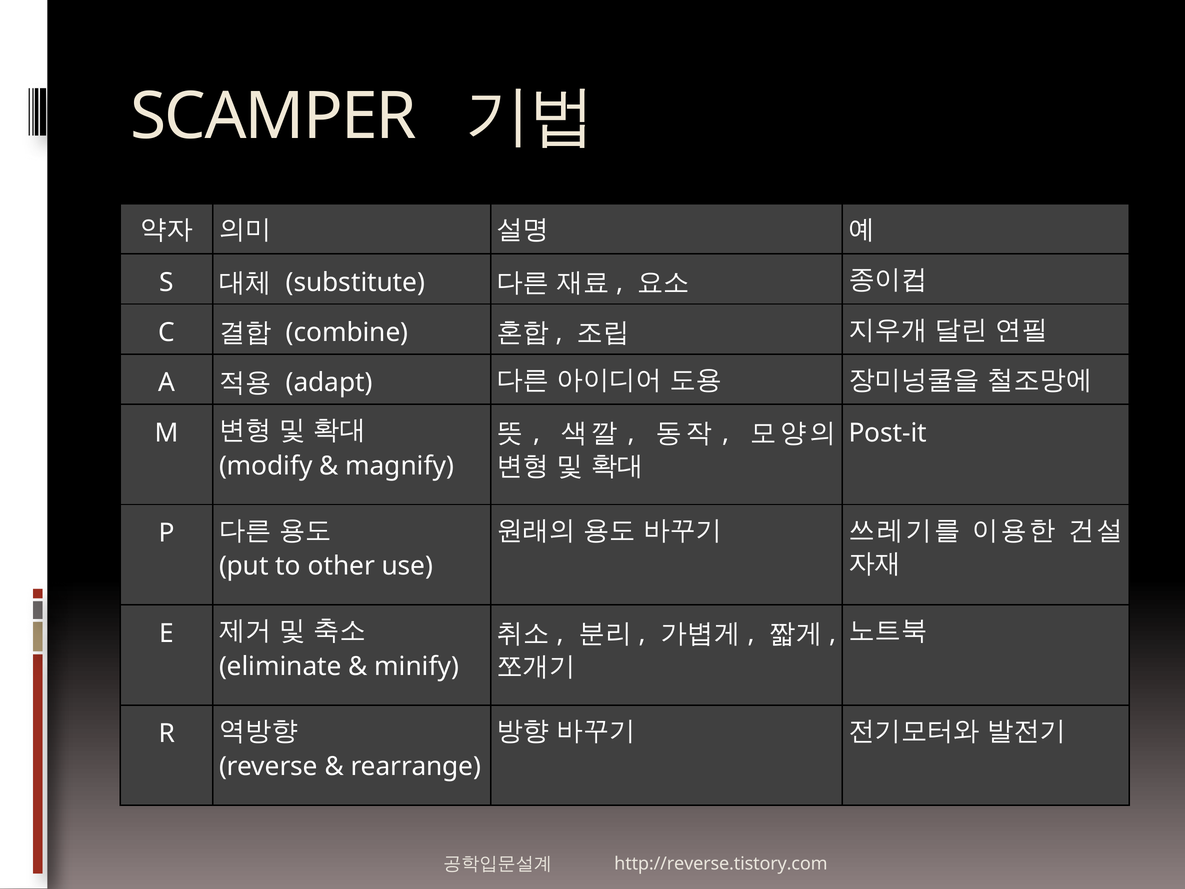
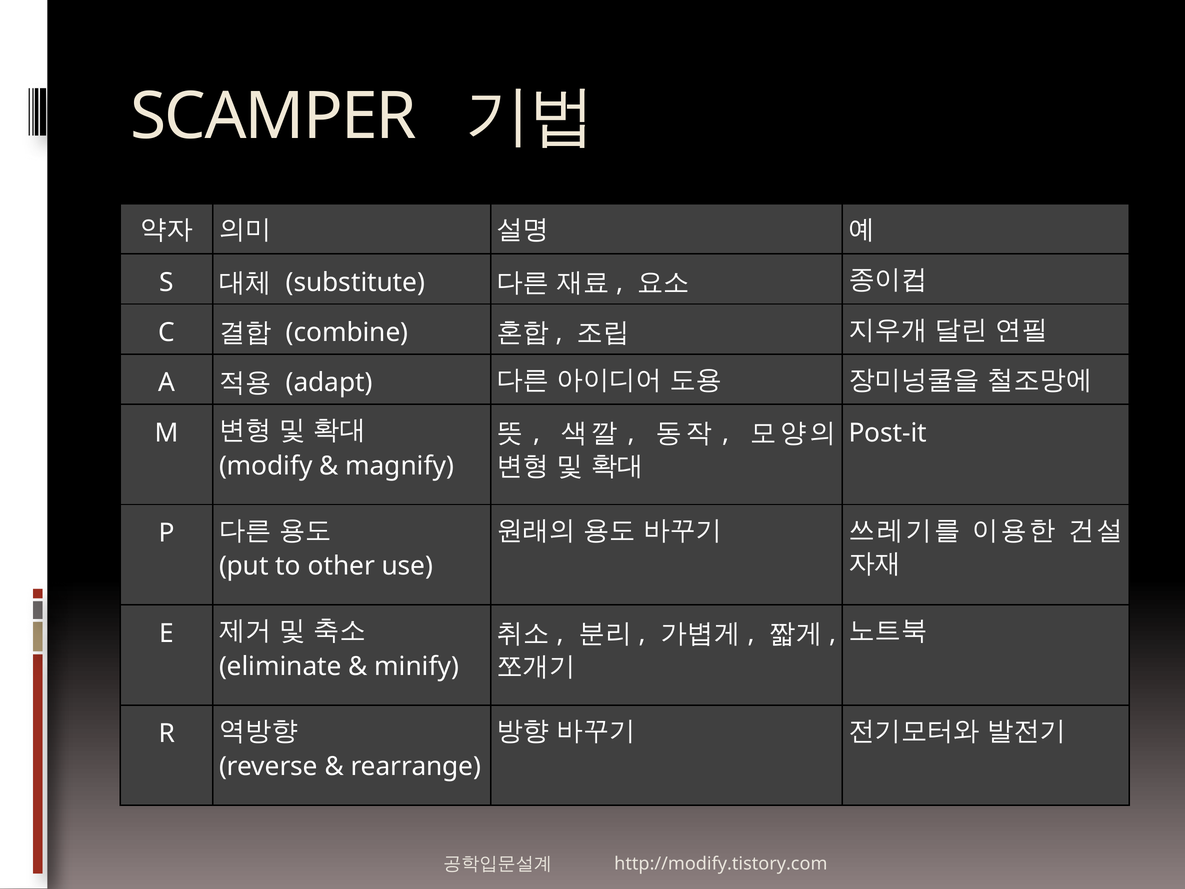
http://reverse.tistory.com: http://reverse.tistory.com -> http://modify.tistory.com (721, 863)
